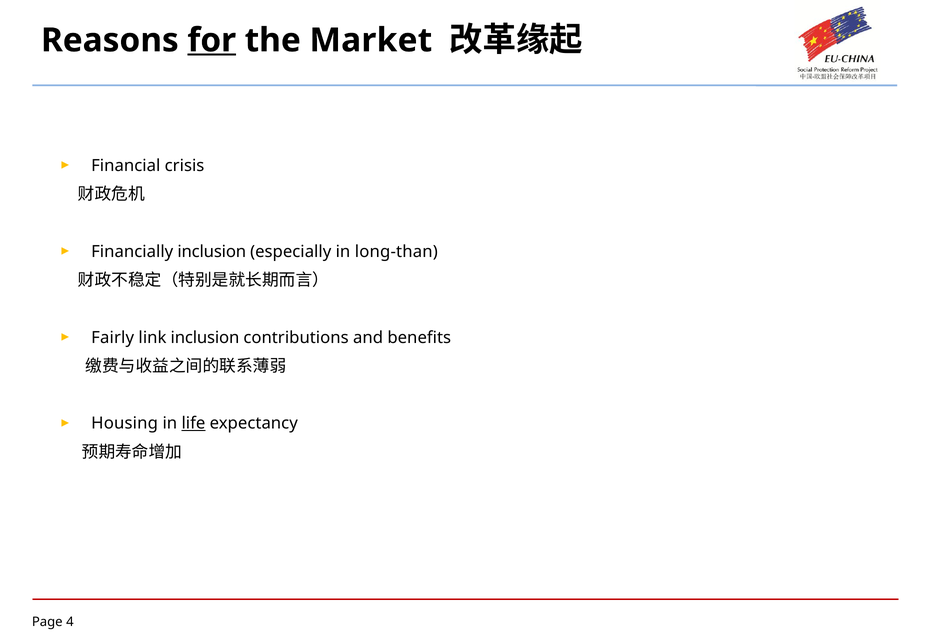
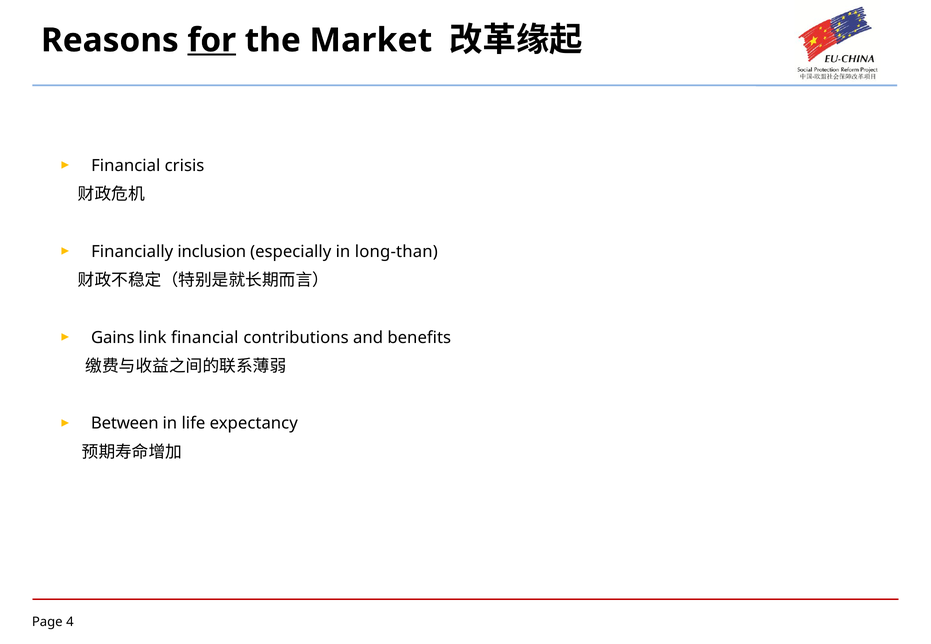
Fairly: Fairly -> Gains (113, 338)
link inclusion: inclusion -> financial (205, 338)
Housing: Housing -> Between (125, 424)
life underline: present -> none (193, 424)
